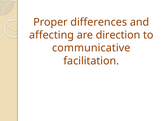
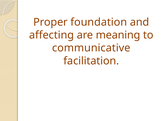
differences: differences -> foundation (99, 22)
direction: direction -> meaning (118, 35)
